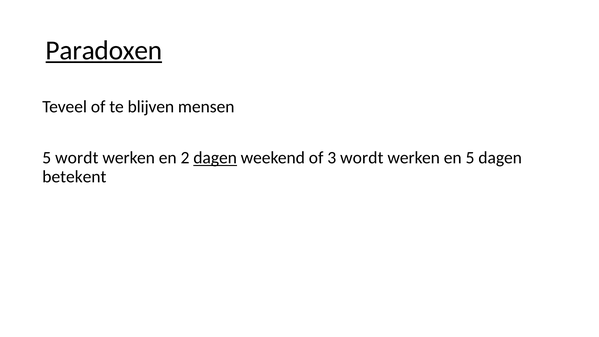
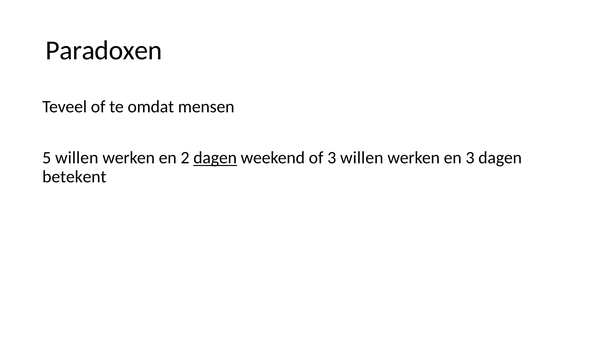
Paradoxen underline: present -> none (104, 50)
blijven: blijven -> omdat (151, 107)
5 wordt: wordt -> willen (77, 158)
3 wordt: wordt -> willen (362, 158)
en 5: 5 -> 3 (470, 158)
